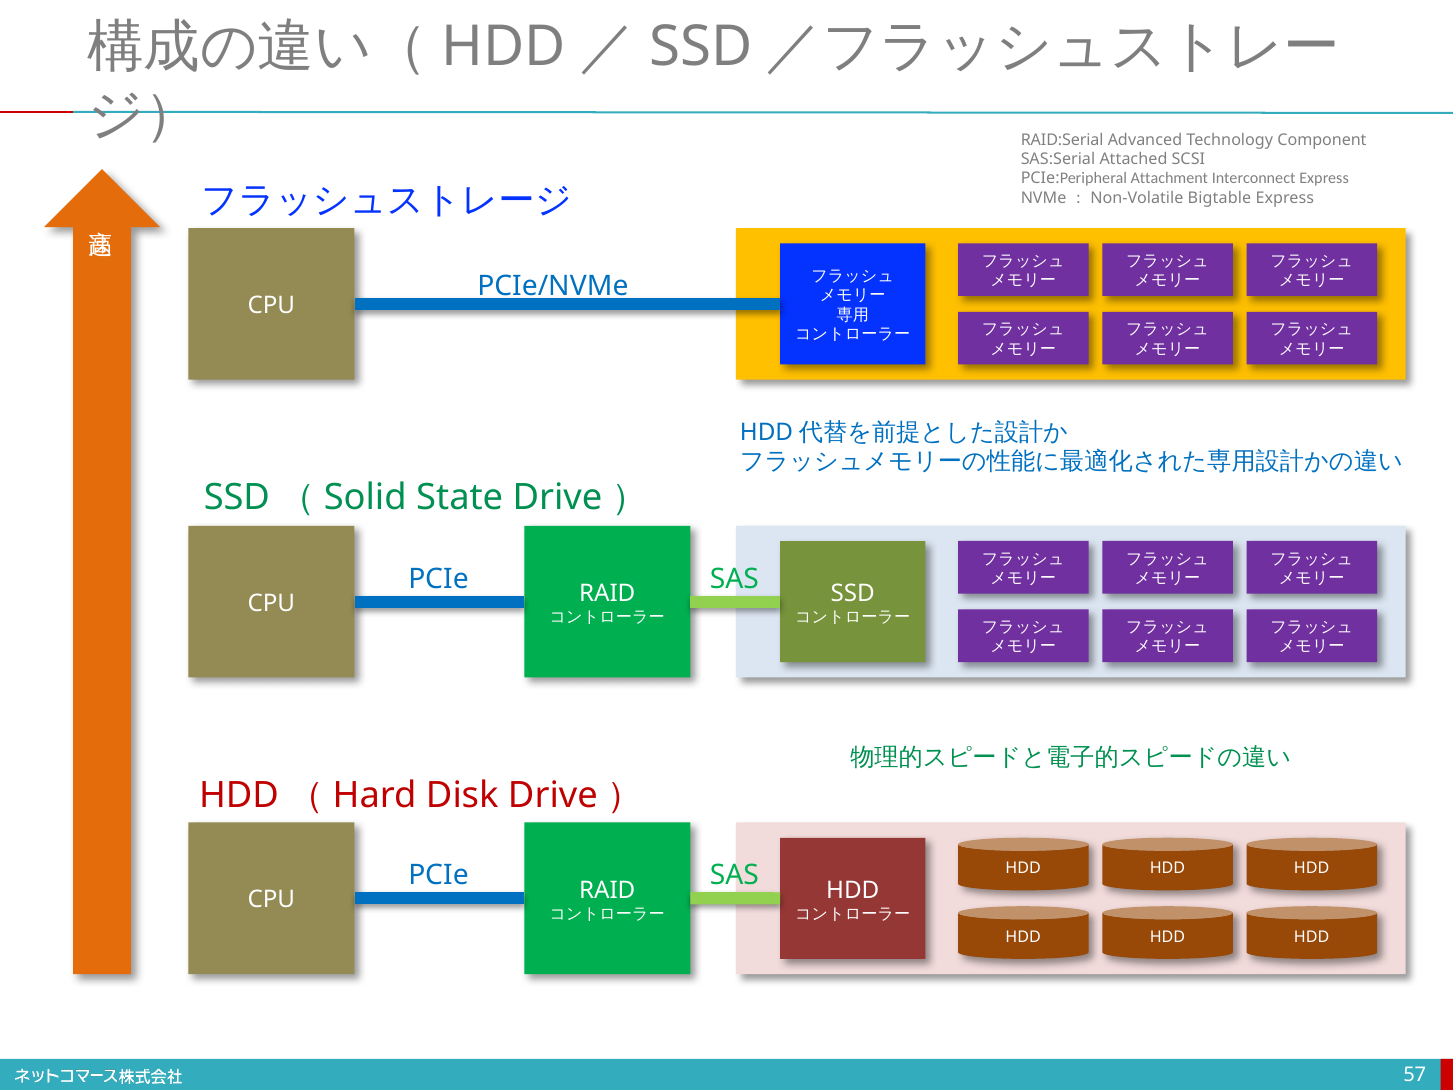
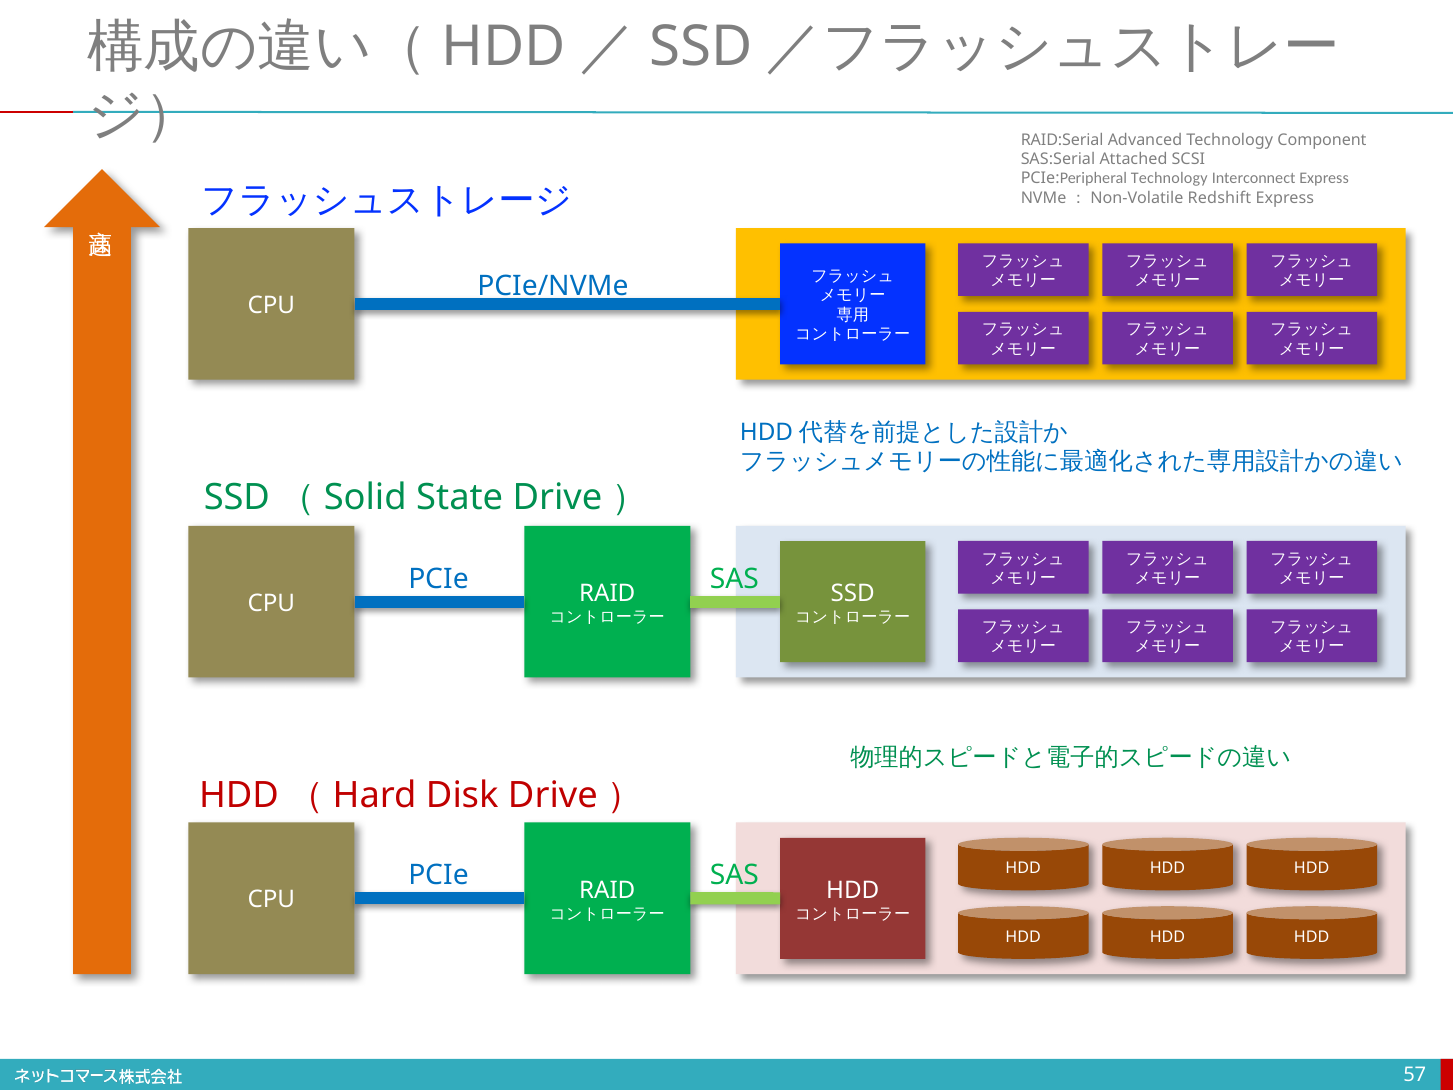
PCIe:Peripheral Attachment: Attachment -> Technology (1169, 179)
Bigtable: Bigtable -> Redshift (1219, 198)
